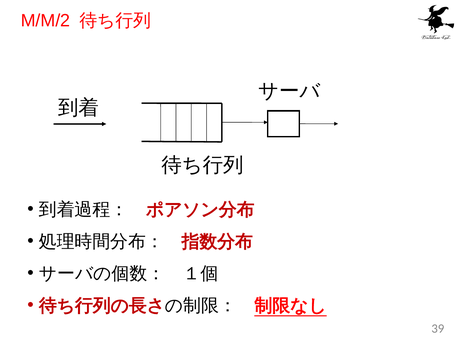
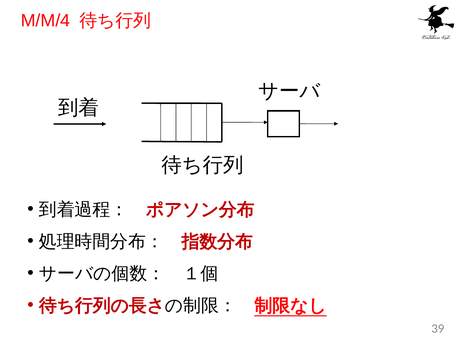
M/M/2: M/M/2 -> M/M/4 (45, 21)
